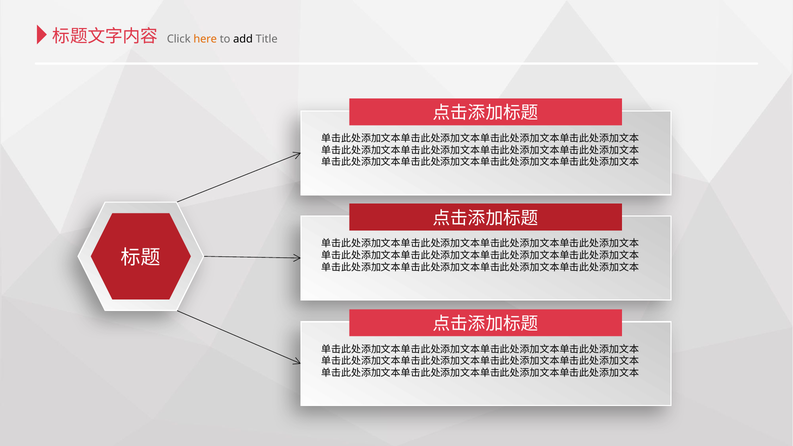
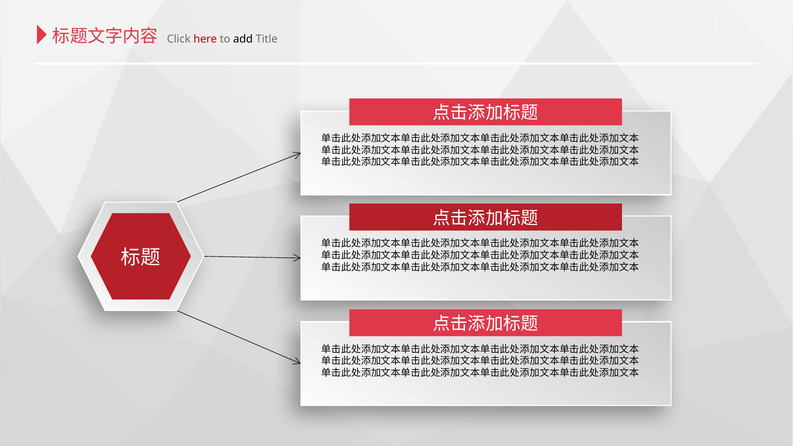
here colour: orange -> red (205, 39)
